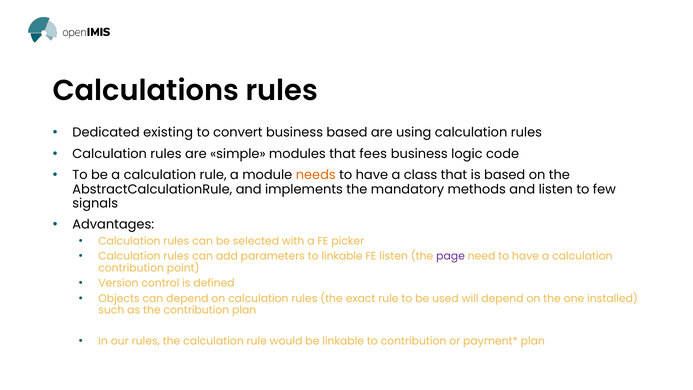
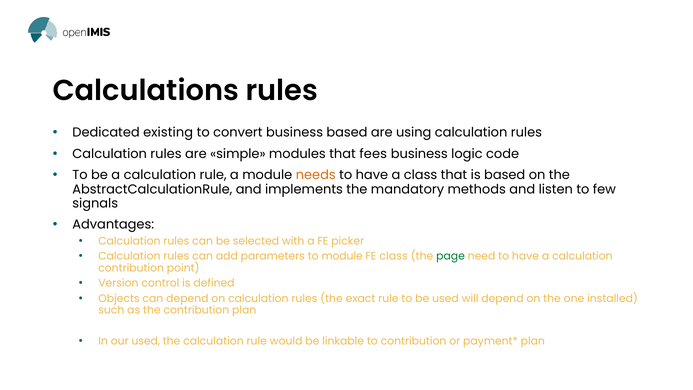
to linkable: linkable -> module (342, 256)
FE listen: listen -> class (394, 256)
page colour: purple -> green (451, 256)
our rules: rules -> used (146, 341)
